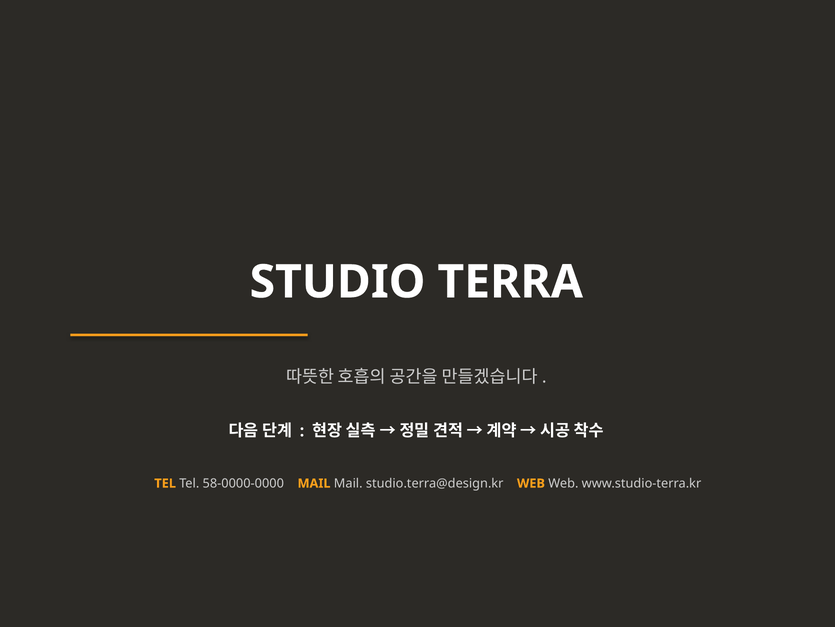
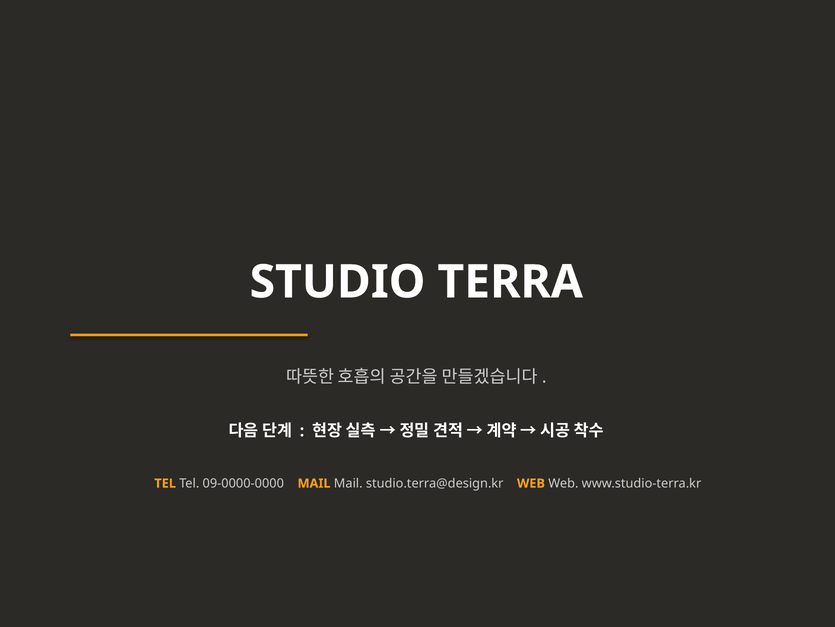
58-0000-0000: 58-0000-0000 -> 09-0000-0000 (243, 483)
